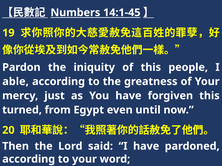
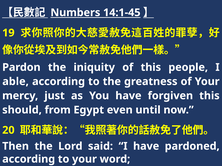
turned: turned -> should (22, 110)
